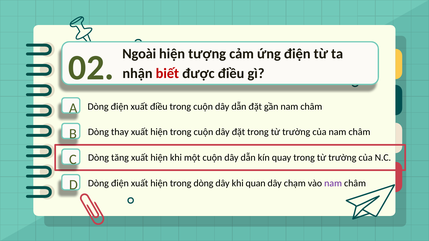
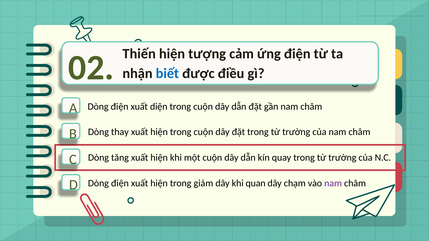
Ngoài: Ngoài -> Thiến (139, 54)
biết colour: red -> blue (167, 74)
xuất điều: điều -> diện (159, 107)
trong dòng: dòng -> giảm (203, 184)
